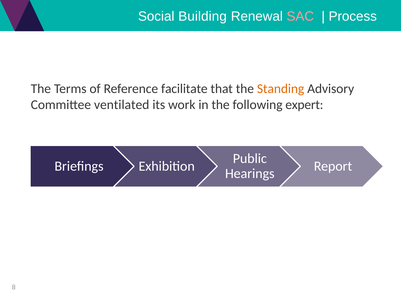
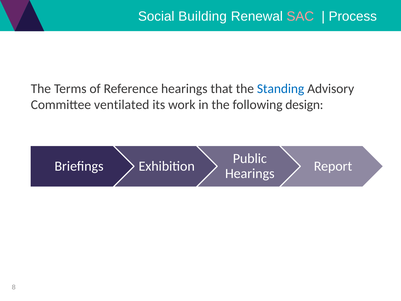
Reference facilitate: facilitate -> hearings (184, 89)
Standing colour: orange -> blue (281, 89)
expert: expert -> design (304, 105)
